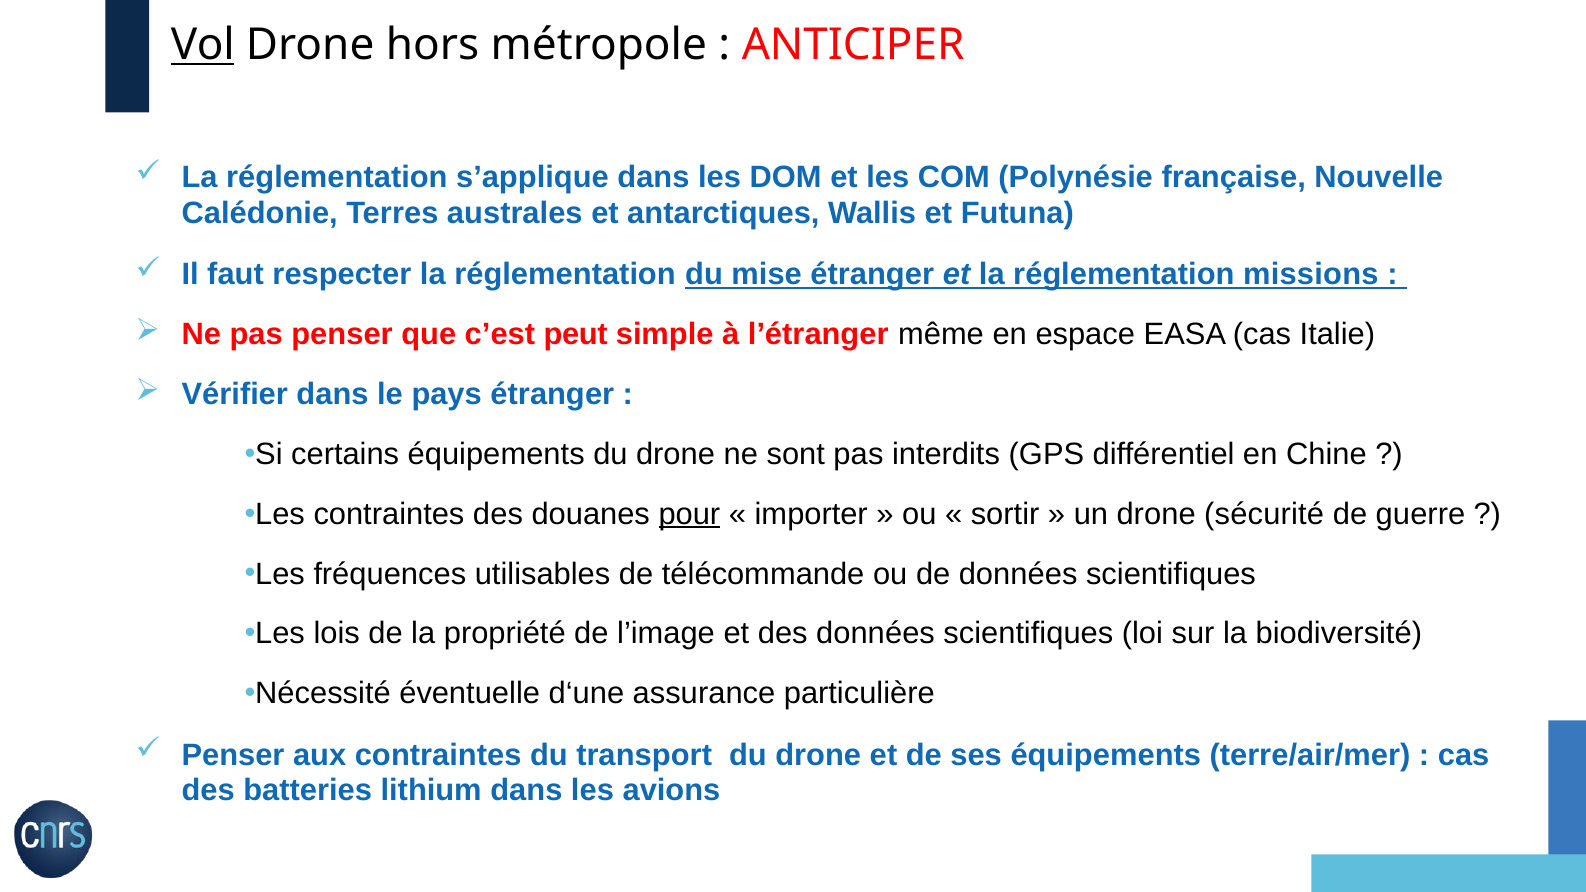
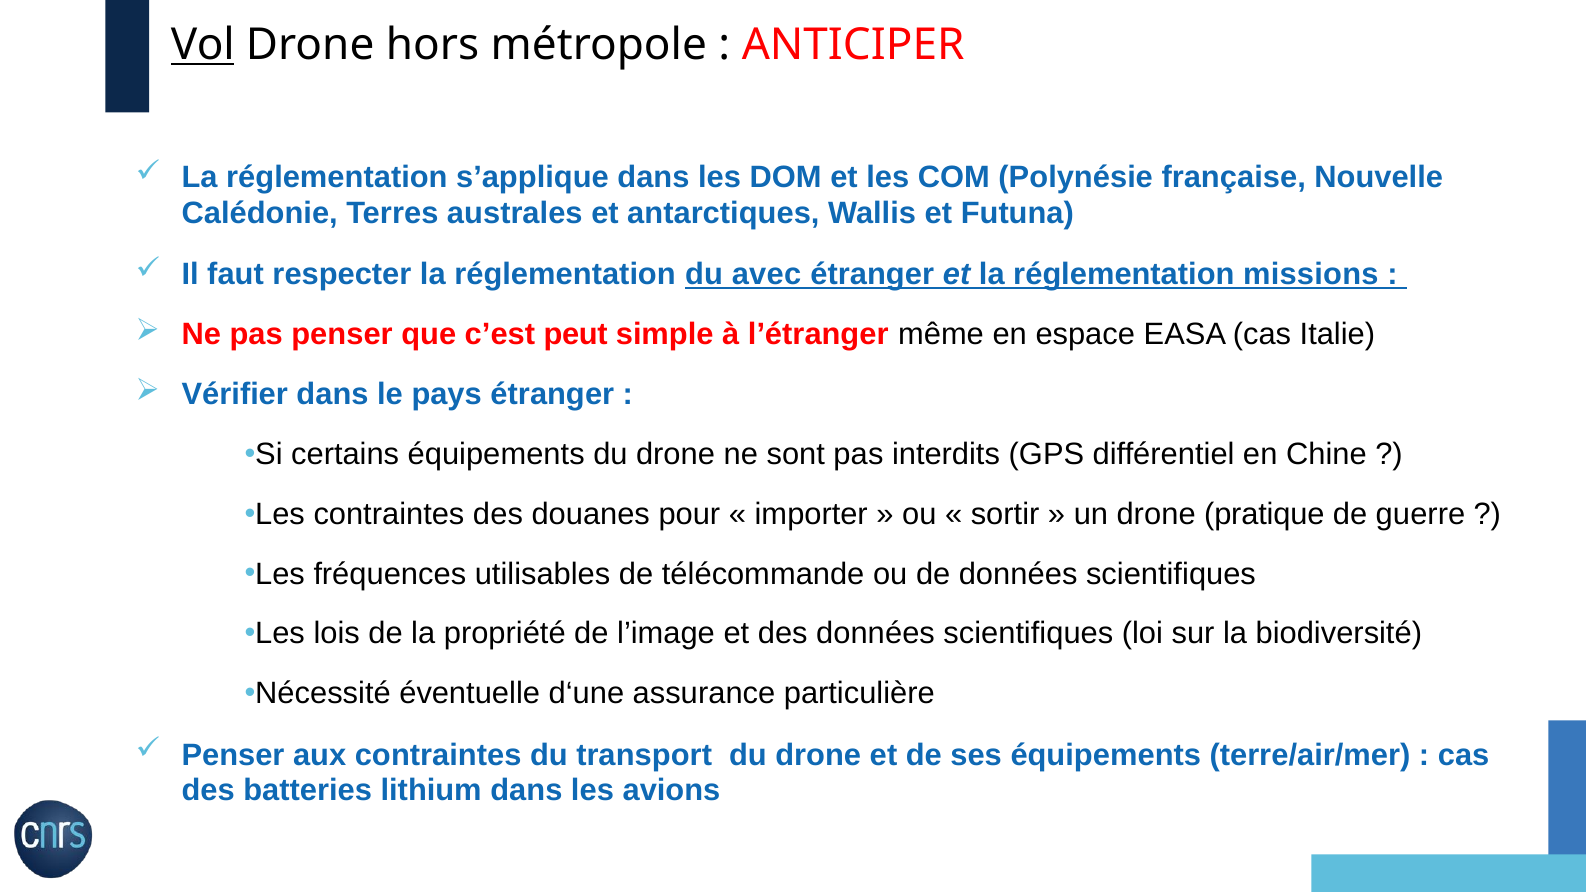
mise: mise -> avec (767, 275)
pour underline: present -> none (689, 514)
sécurité: sécurité -> pratique (1264, 514)
